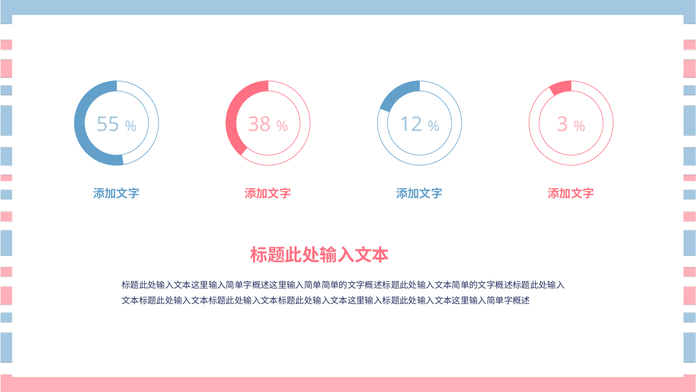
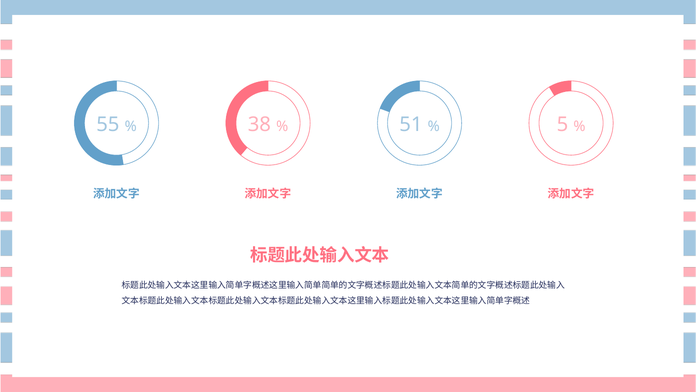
12: 12 -> 51 (411, 124)
3: 3 -> 5 (562, 124)
